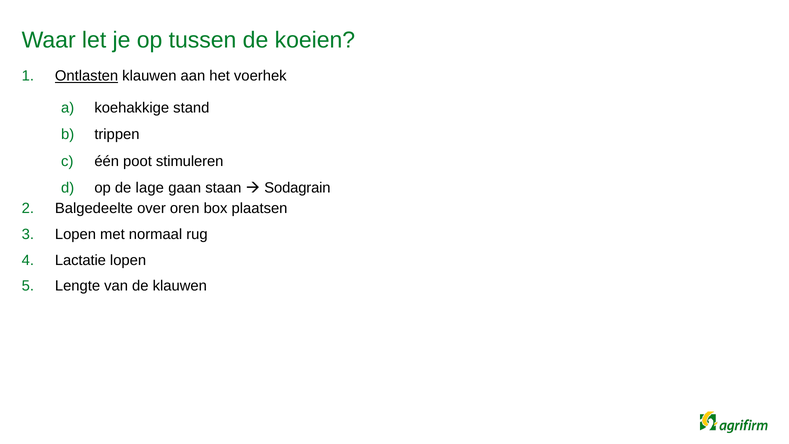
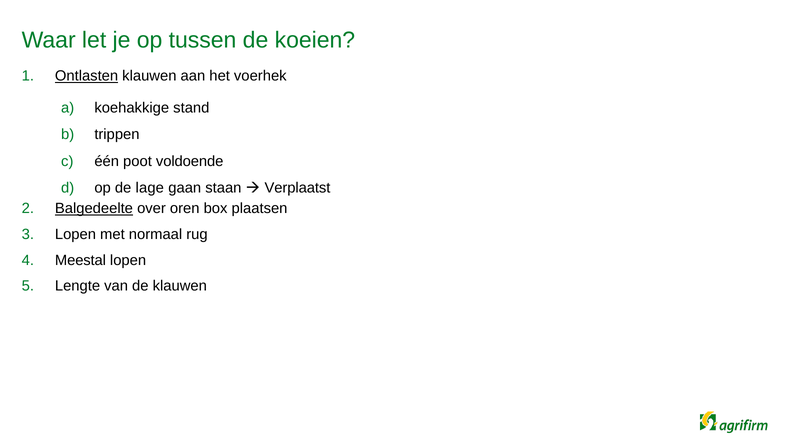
stimuleren: stimuleren -> voldoende (190, 161)
Sodagrain: Sodagrain -> Verplaatst (297, 188)
Balgedeelte underline: none -> present (94, 208)
Lactatie: Lactatie -> Meestal (80, 260)
